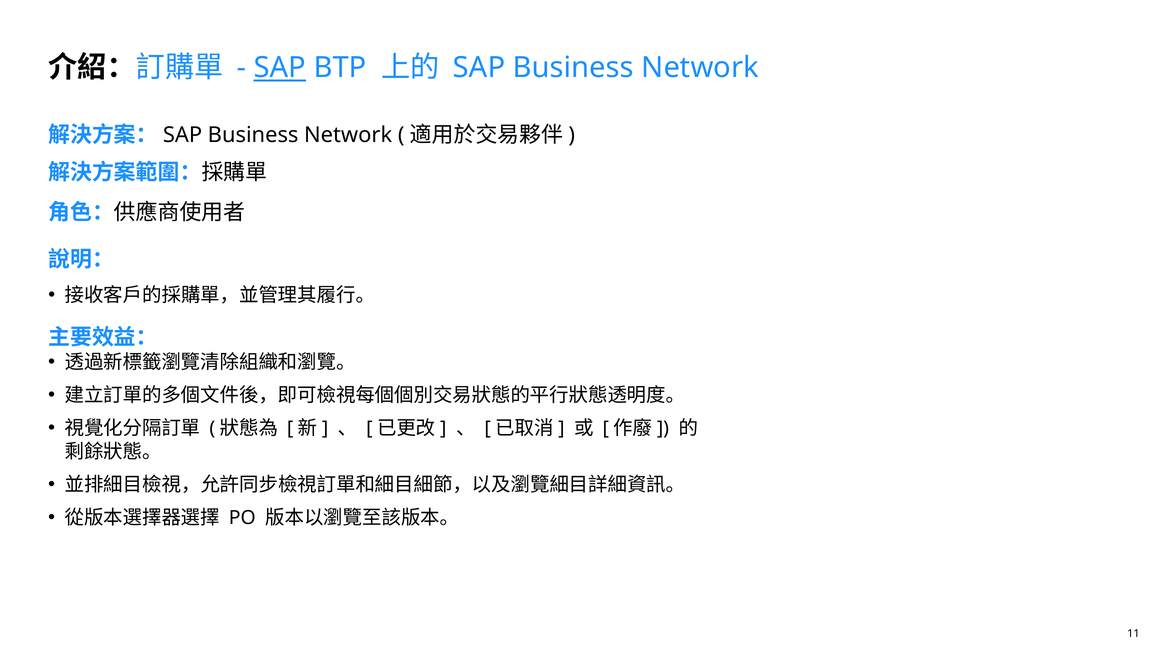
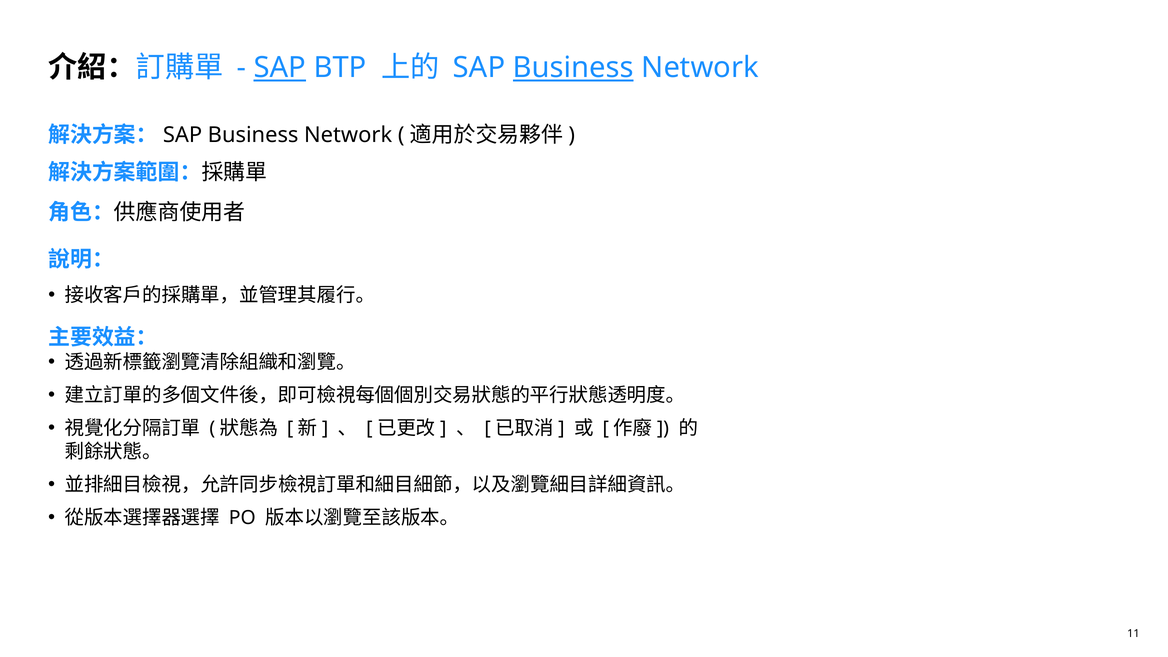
Business underline: none -> present (573, 68)
